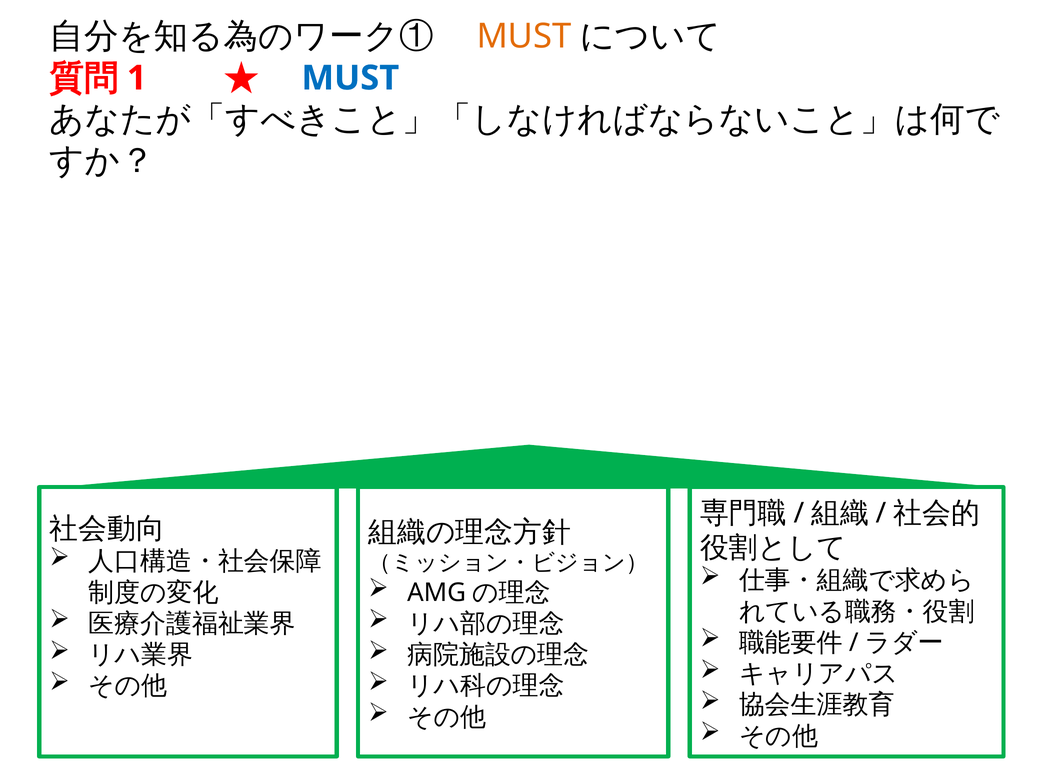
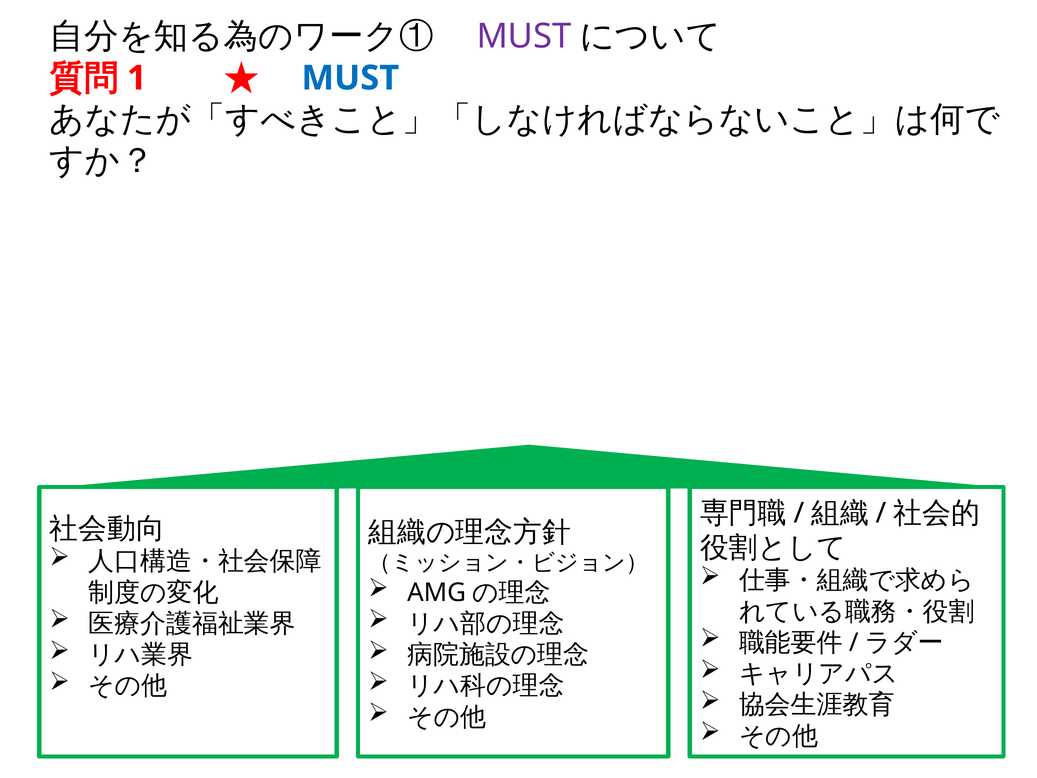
MUST colour: orange -> purple (524, 37)
